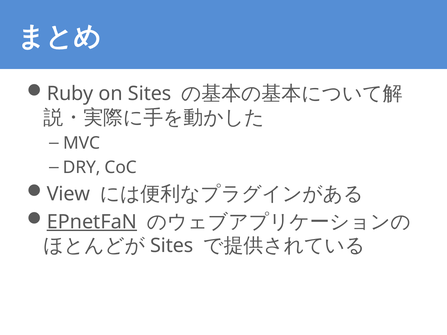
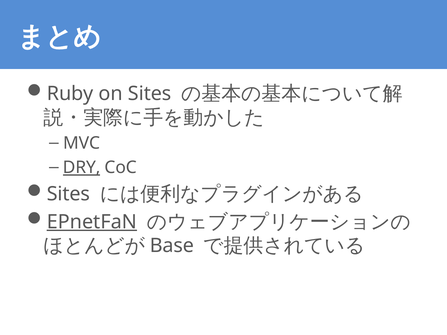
DRY underline: none -> present (82, 168)
View: View -> Sites (68, 194)
Sites: Sites -> Base (172, 246)
